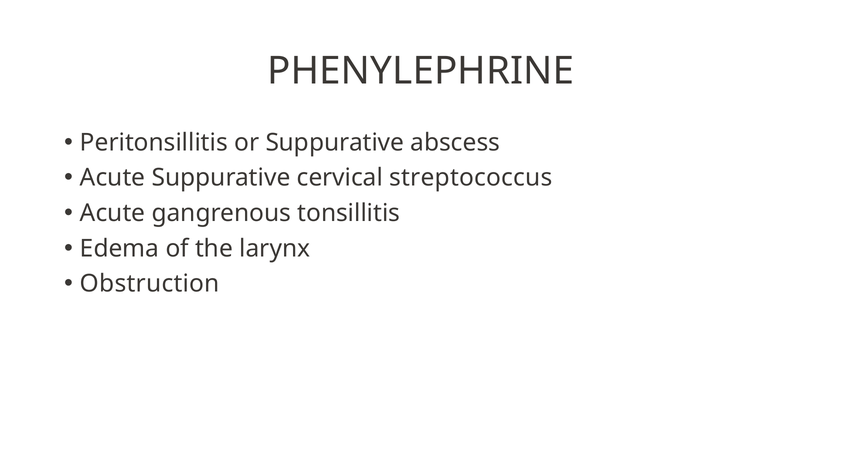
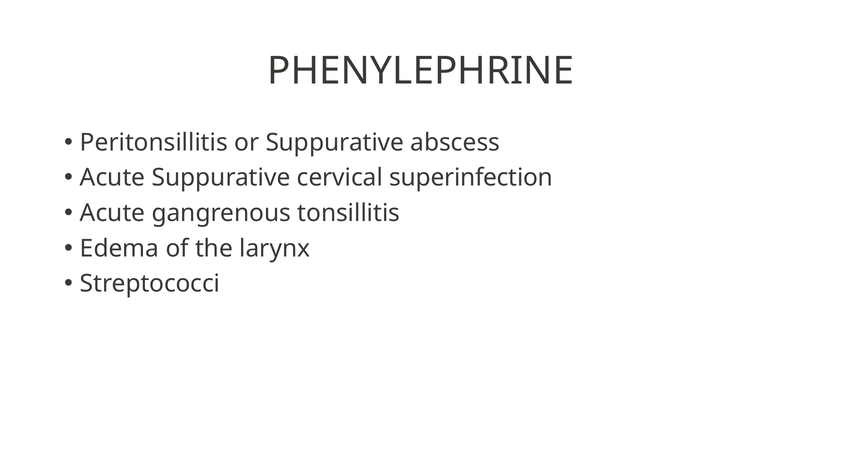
streptococcus: streptococcus -> superinfection (471, 178)
Obstruction: Obstruction -> Streptococci (150, 284)
